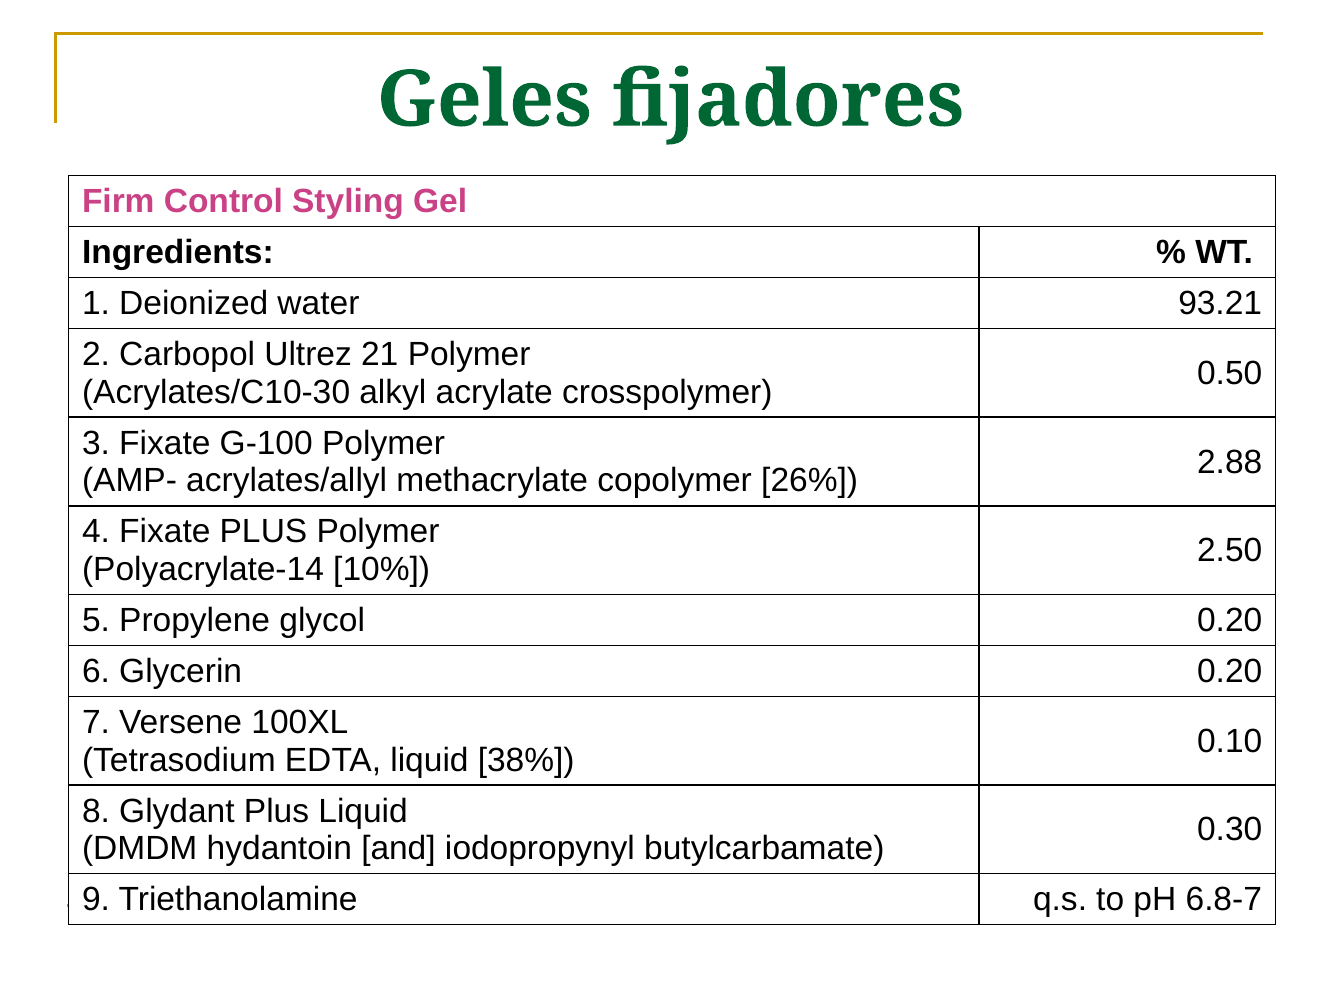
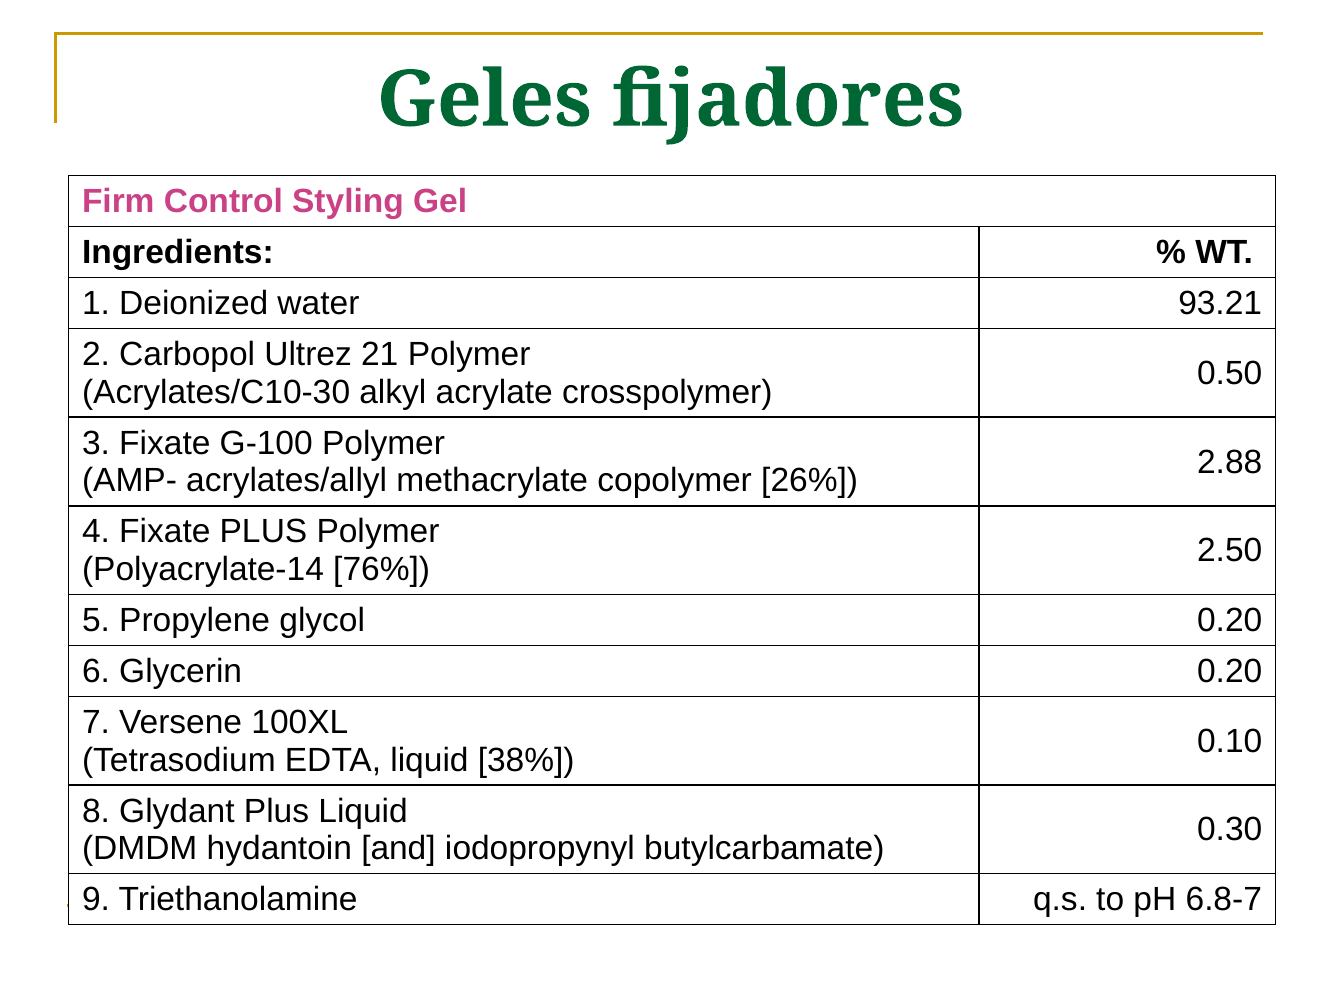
10%: 10% -> 76% (382, 569)
